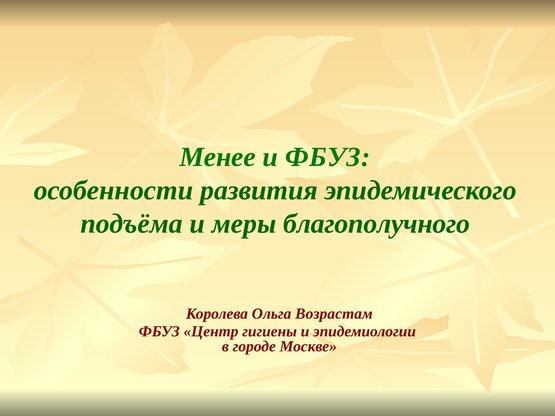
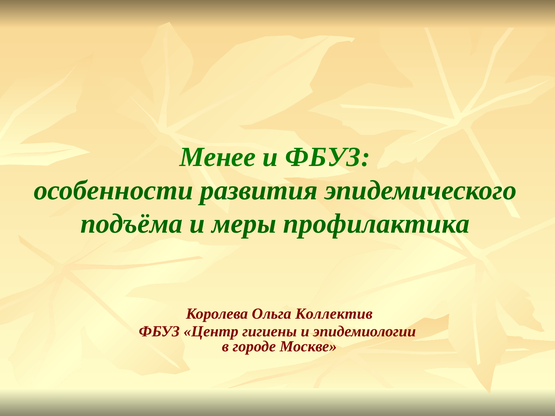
благополучного: благополучного -> профилактика (377, 224)
Возрастам: Возрастам -> Коллектив (334, 314)
